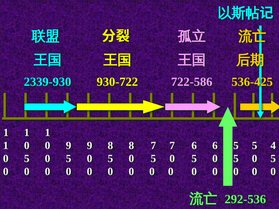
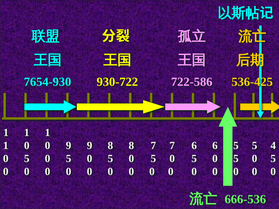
2339-930: 2339-930 -> 7654-930 (48, 82)
292-536: 292-536 -> 666-536 (245, 200)
